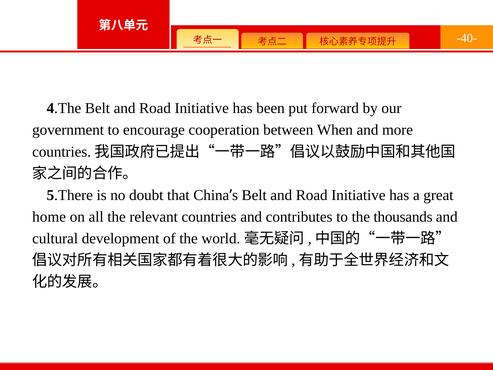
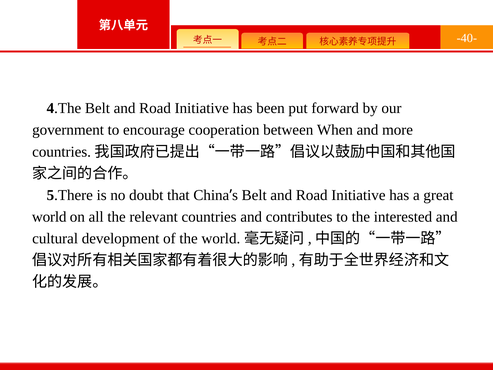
home: home -> world (49, 217)
thousands: thousands -> interested (403, 217)
